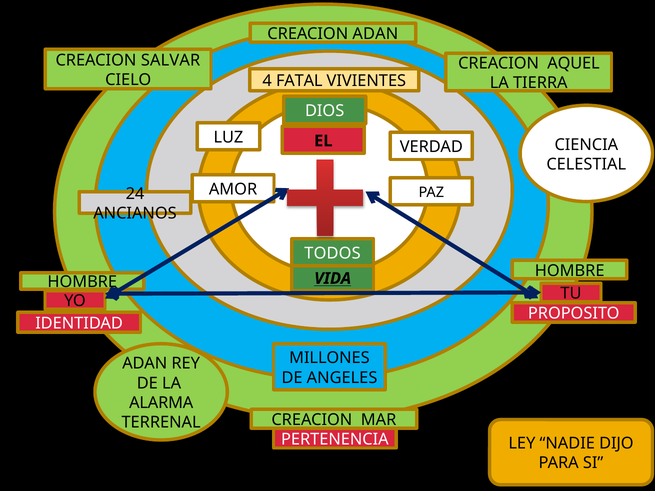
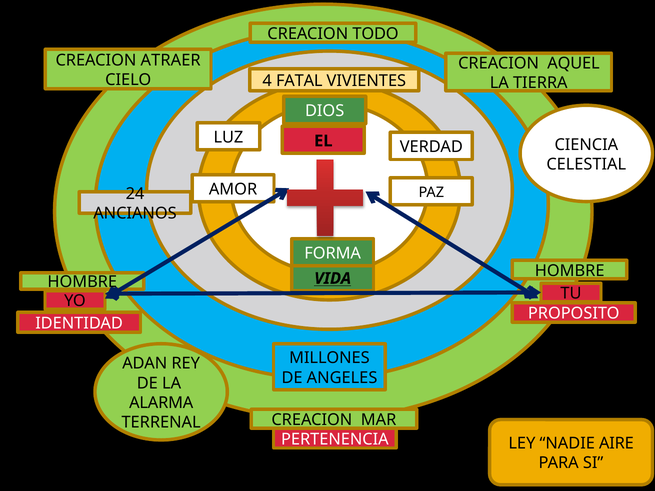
CREACION ADAN: ADAN -> TODO (376, 34)
SALVAR: SALVAR -> ATRAER (171, 60)
TODOS: TODOS -> FORMA (333, 254)
DIJO: DIJO -> AIRE (616, 444)
